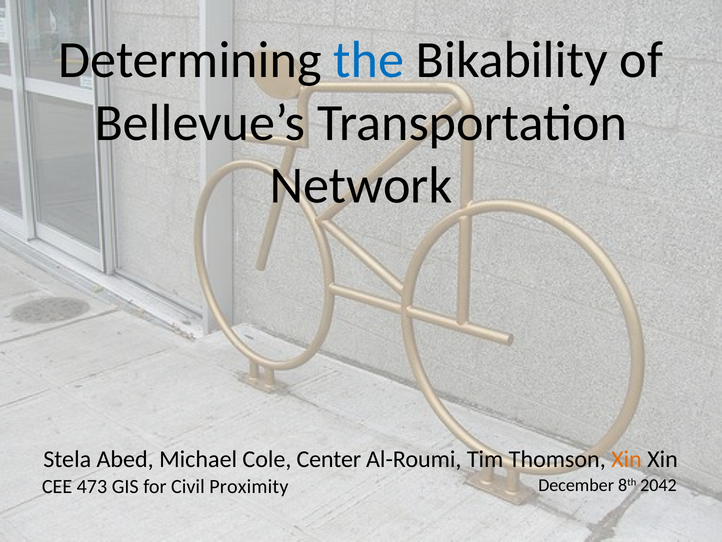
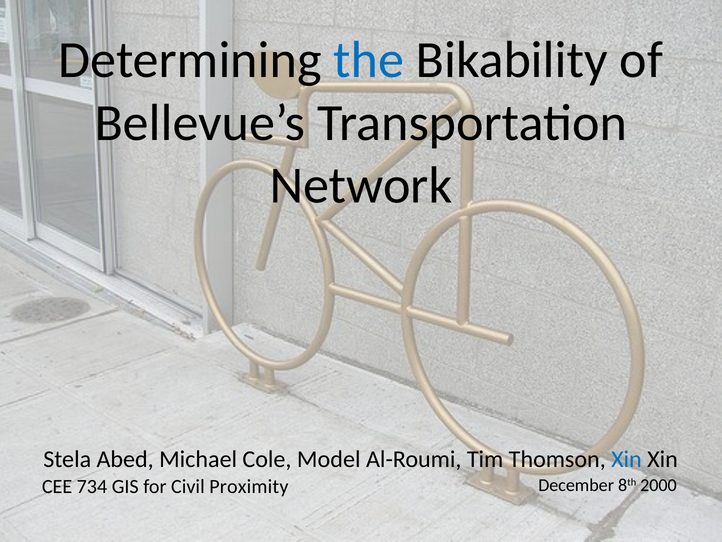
Center: Center -> Model (329, 459)
Xin colour: orange -> blue (626, 459)
2042: 2042 -> 2000 (658, 485)
473: 473 -> 734 (92, 486)
